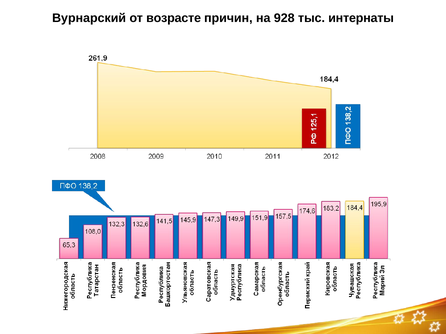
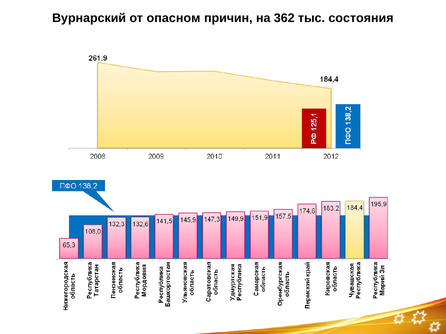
возрасте: возрасте -> опасном (173, 18)
928: 928 -> 362 (284, 18)
интернаты: интернаты -> состояния (361, 18)
